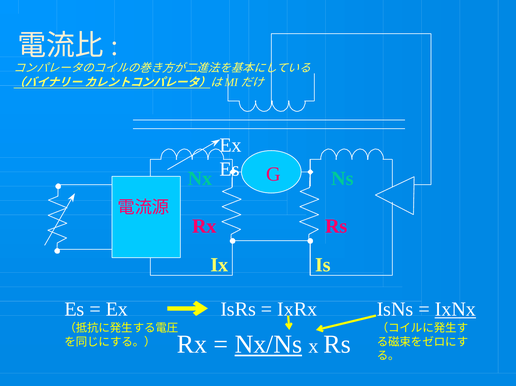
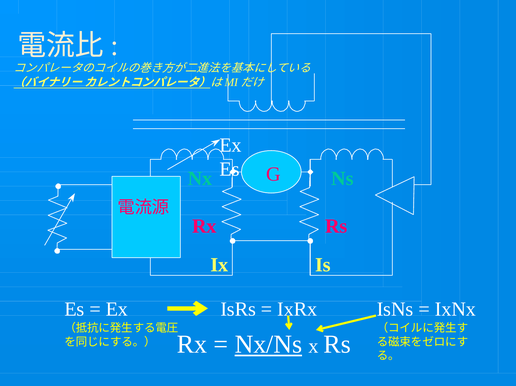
IxNx underline: present -> none (455, 309)
